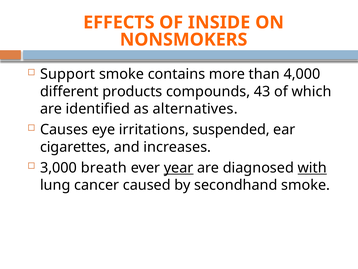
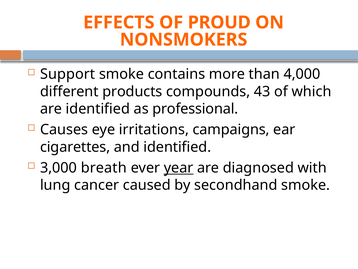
INSIDE: INSIDE -> PROUD (219, 22)
alternatives: alternatives -> professional (195, 109)
suspended: suspended -> campaigns (231, 129)
and increases: increases -> identified (177, 147)
with underline: present -> none (312, 168)
